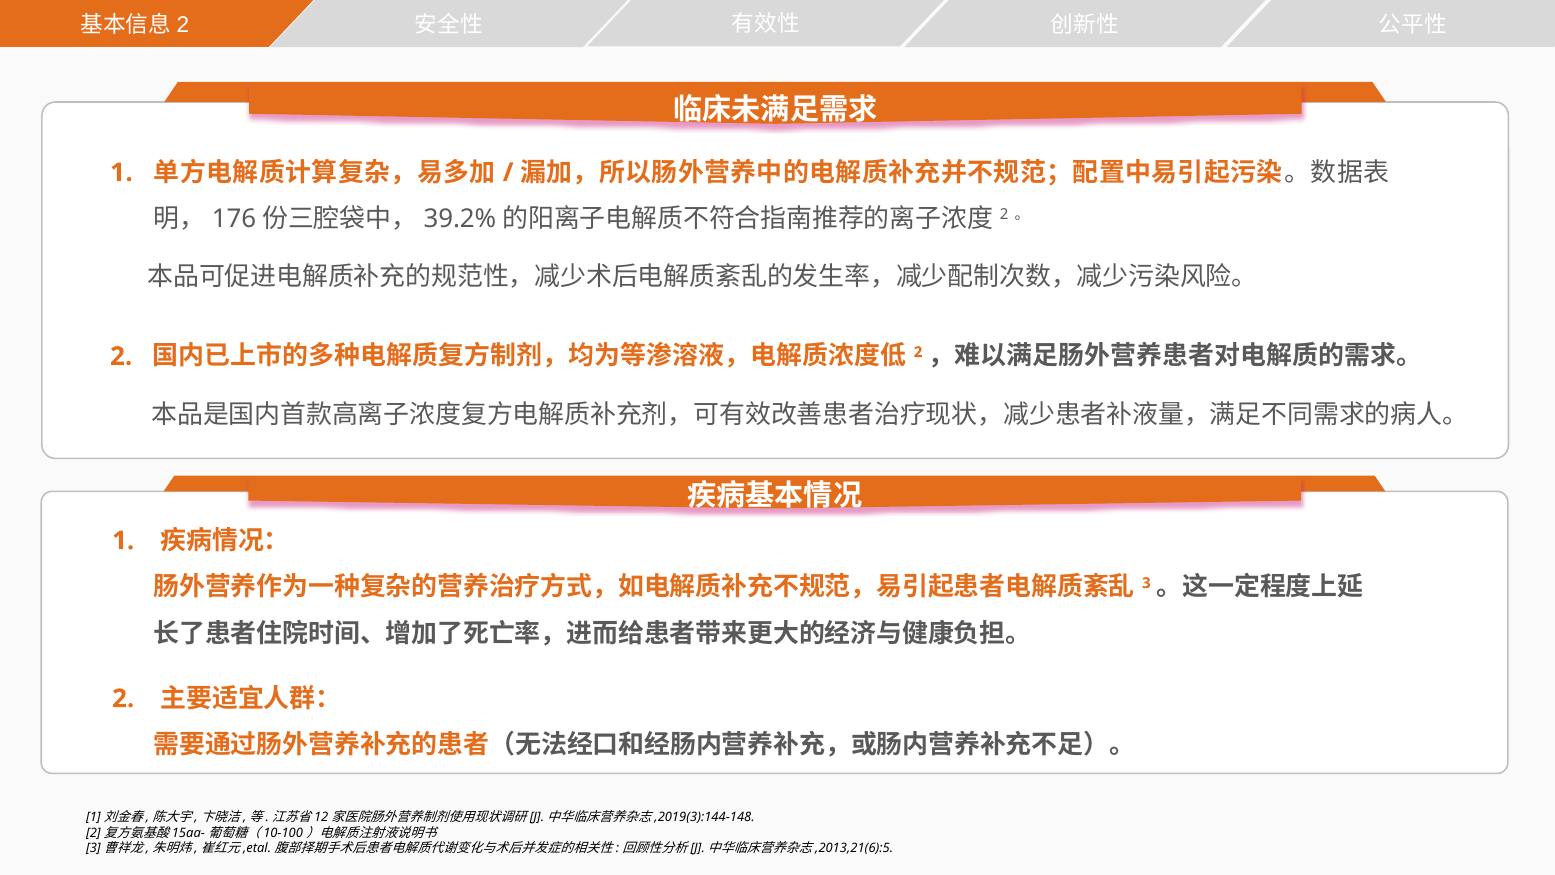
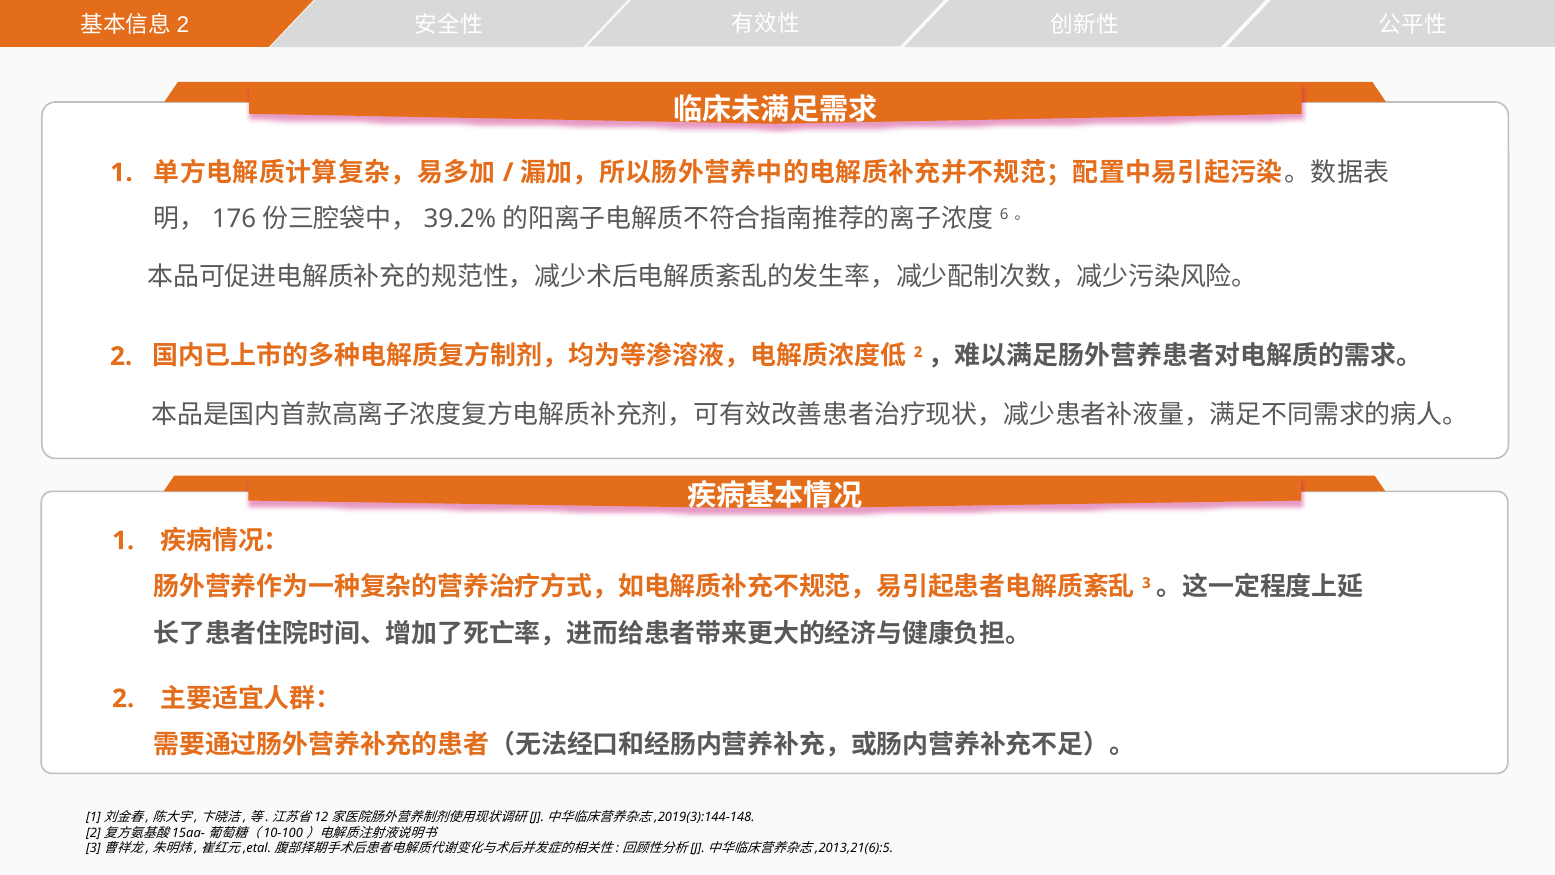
2: 2 -> 6 (1004, 215)
